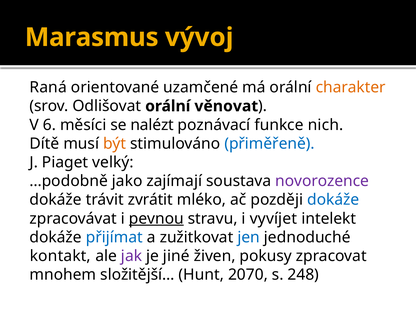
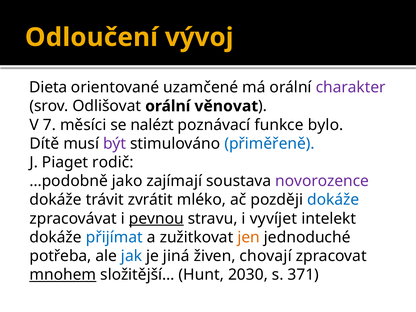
Marasmus: Marasmus -> Odloučení (91, 37)
Raná: Raná -> Dieta (48, 87)
charakter colour: orange -> purple (351, 87)
6: 6 -> 7 (49, 125)
nich: nich -> bylo (326, 125)
být colour: orange -> purple (115, 144)
velký: velký -> rodič (113, 162)
jen colour: blue -> orange (249, 237)
kontakt: kontakt -> potřeba (60, 256)
jak colour: purple -> blue (132, 256)
jiné: jiné -> jiná (176, 256)
pokusy: pokusy -> chovají (266, 256)
mnohem underline: none -> present (63, 275)
2070: 2070 -> 2030 (248, 275)
248: 248 -> 371 (303, 275)
